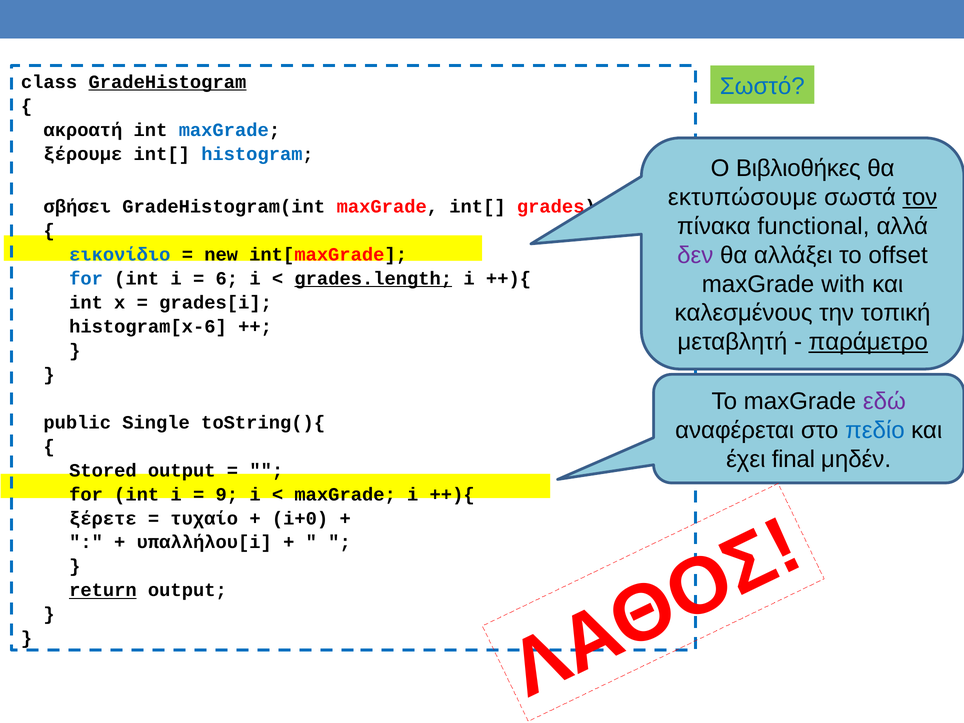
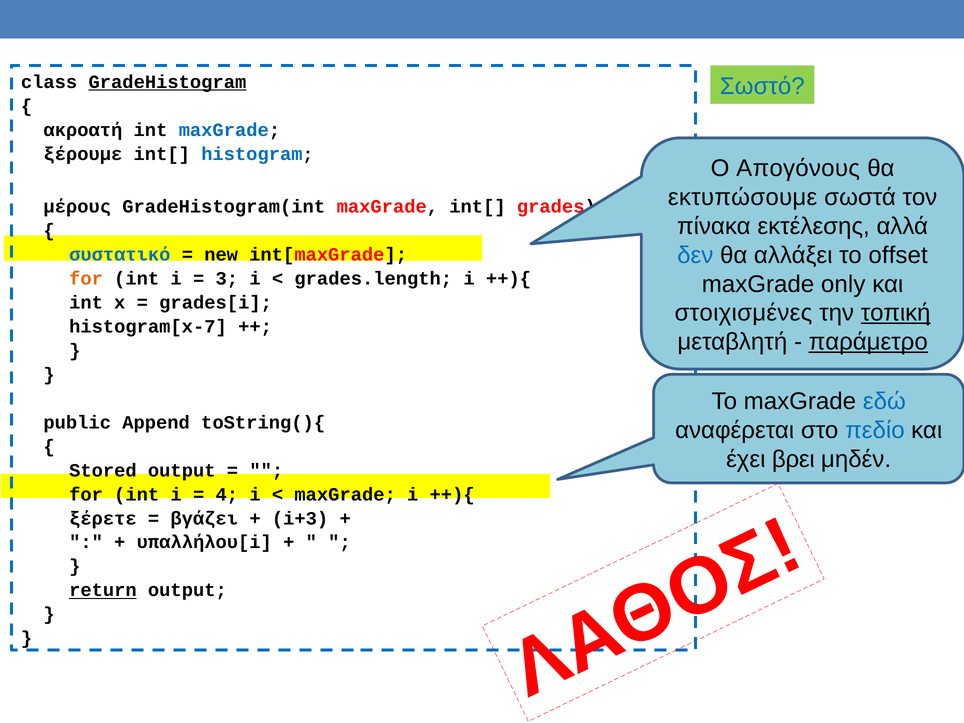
Βιβλιοθήκες: Βιβλιοθήκες -> Απογόνους (798, 168)
τον underline: present -> none (920, 197)
σβήσει: σβήσει -> μέρους (77, 207)
functional: functional -> εκτέλεσης (814, 226)
δεν colour: purple -> blue (695, 255)
εικονίδιο: εικονίδιο -> συστατικό (120, 254)
for colour: blue -> orange (86, 278)
6: 6 -> 3 (227, 278)
grades.length underline: present -> none (373, 278)
with: with -> only (843, 284)
καλεσμένους: καλεσμένους -> στοιχισμένες (743, 313)
τοπική underline: none -> present (896, 313)
histogram[x-6: histogram[x-6 -> histogram[x-7 (148, 326)
εδώ colour: purple -> blue (884, 401)
Single: Single -> Append (156, 422)
final: final -> βρει (793, 459)
9: 9 -> 4 (227, 494)
τυχαίο: τυχαίο -> βγάζει (204, 518)
i+0: i+0 -> i+3 (300, 518)
